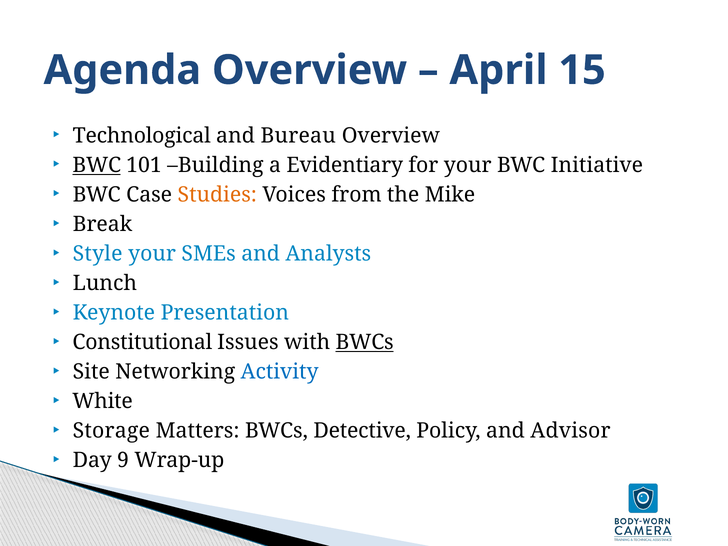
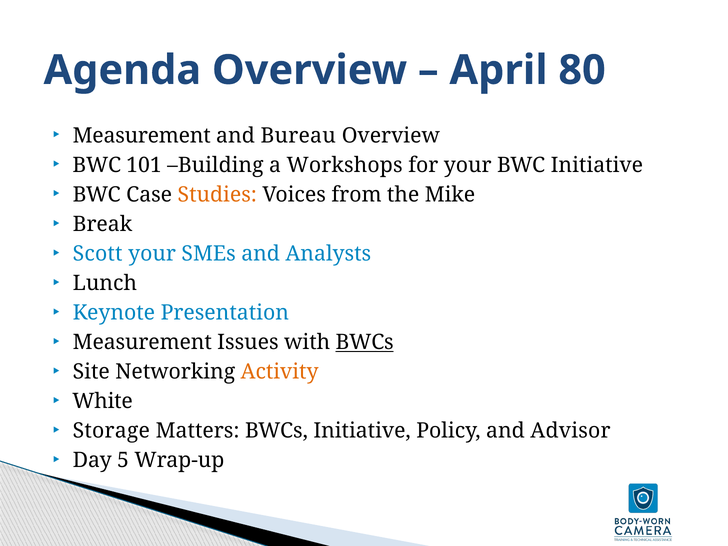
15: 15 -> 80 (582, 70)
Technological: Technological -> Measurement (142, 136)
BWC underline: present -> none (97, 165)
Evidentiary: Evidentiary -> Workshops (345, 165)
Style: Style -> Scott (98, 254)
Constitutional: Constitutional -> Measurement (142, 342)
Activity colour: blue -> orange (280, 372)
BWCs Detective: Detective -> Initiative (362, 431)
9: 9 -> 5 (123, 460)
